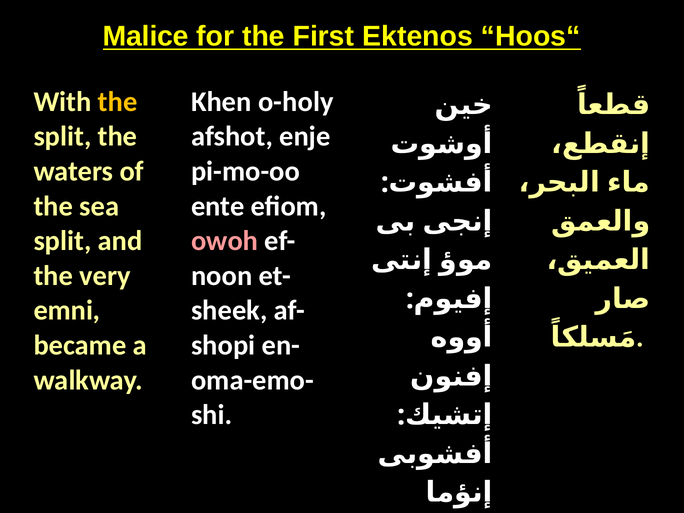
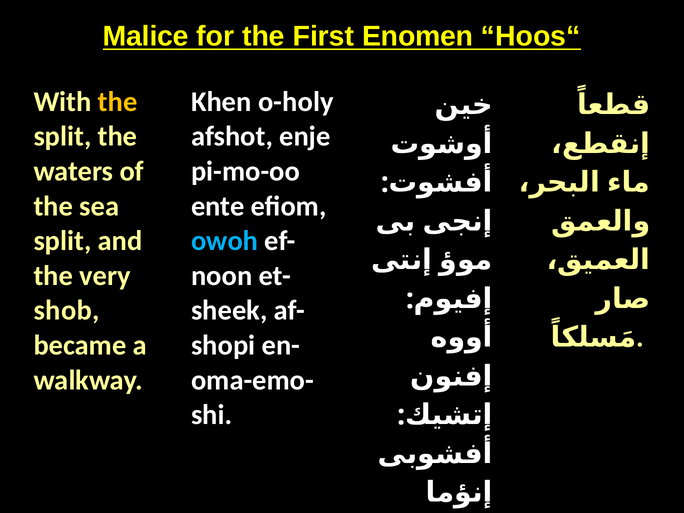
Ektenos: Ektenos -> Enomen (418, 37)
owoh colour: pink -> light blue (225, 241)
emni: emni -> shob (67, 311)
